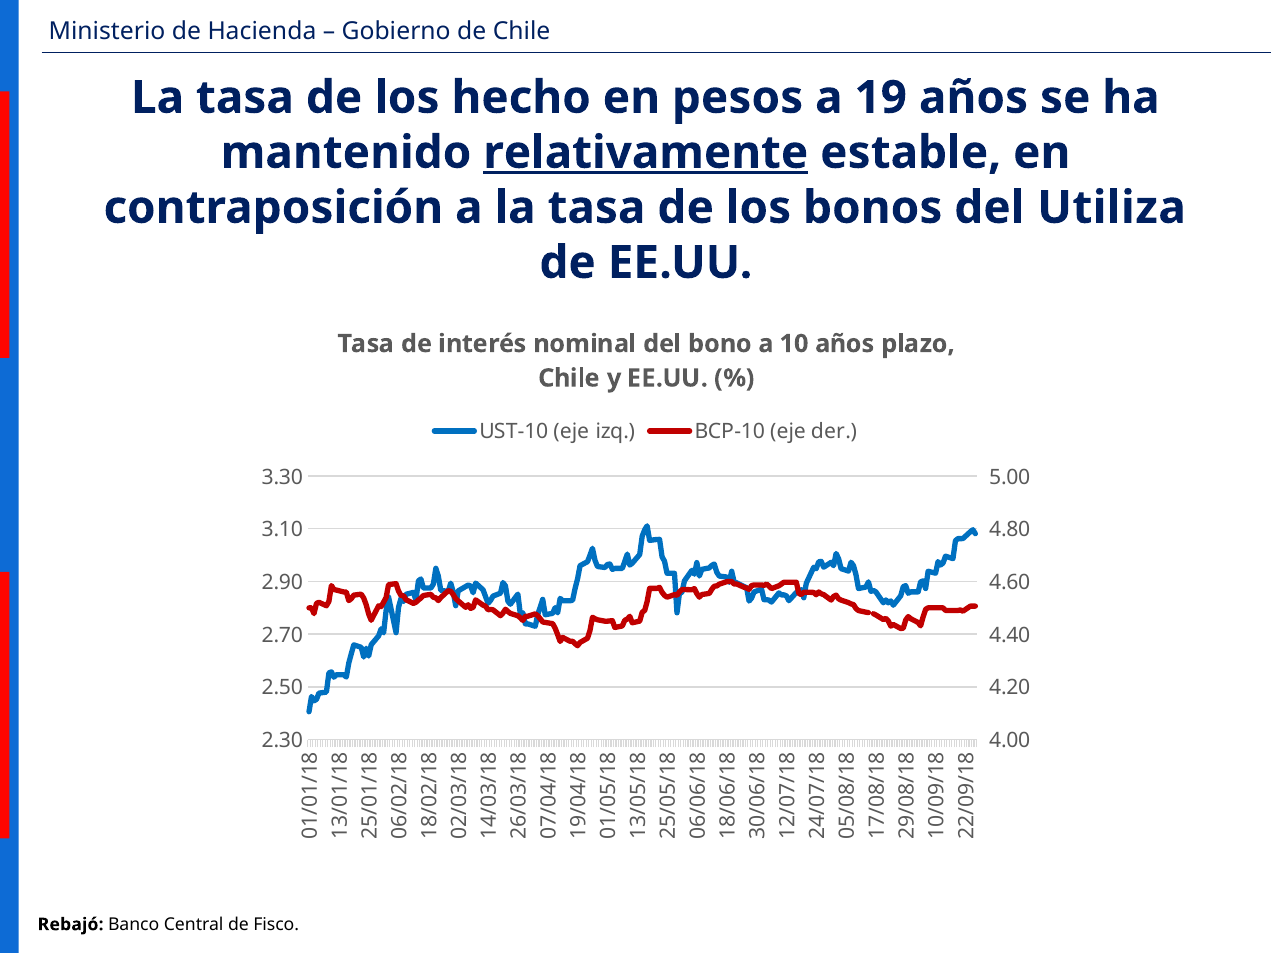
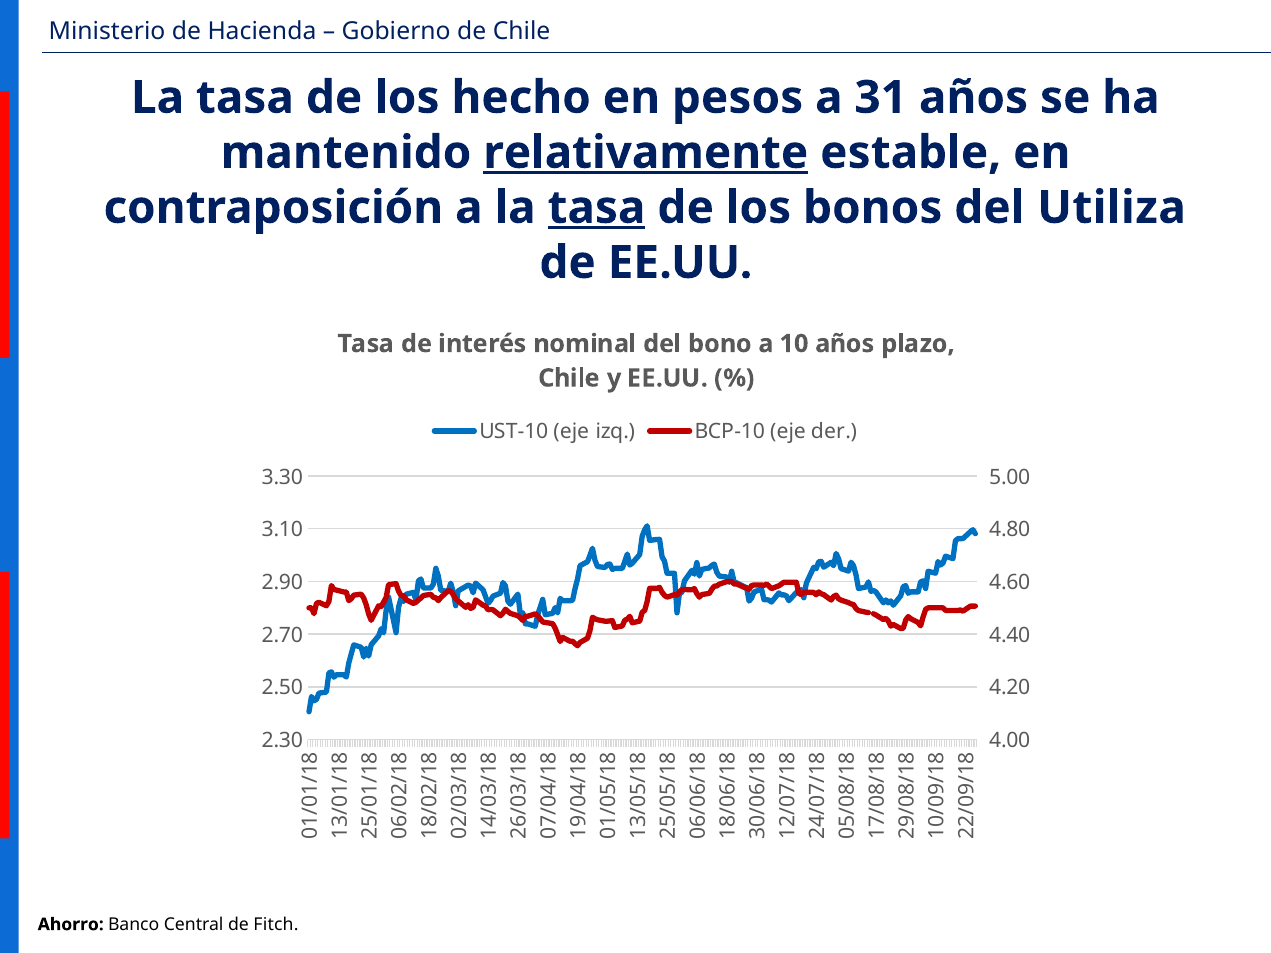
19: 19 -> 31 (881, 98)
tasa underline: none -> present (596, 208)
Rebajó: Rebajó -> Ahorro (71, 925)
Fisco: Fisco -> Fitch (276, 925)
